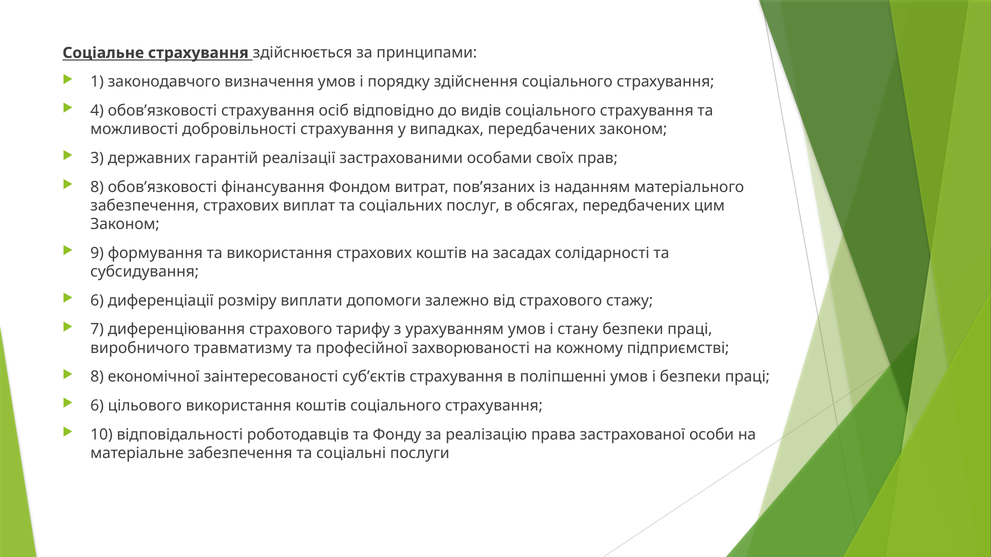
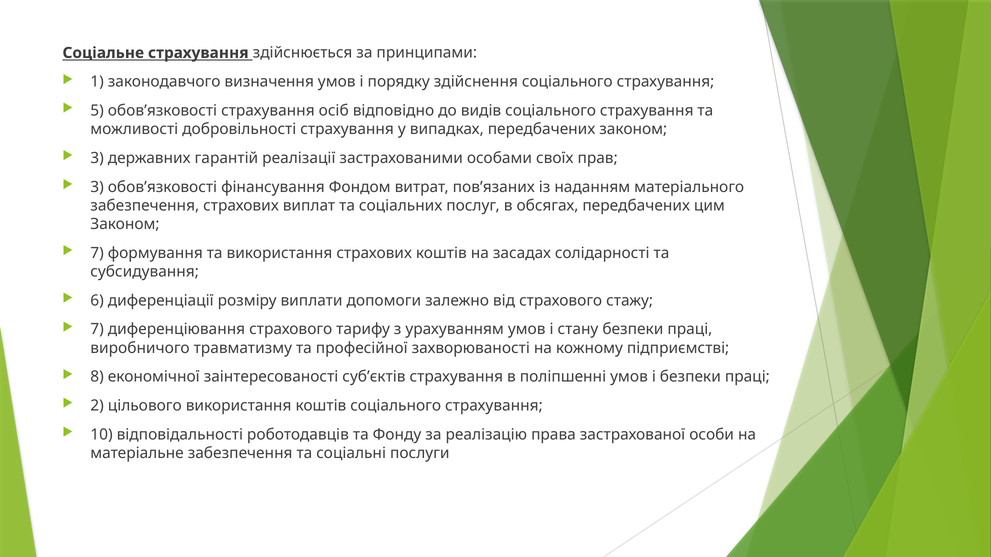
4: 4 -> 5 (97, 111)
8: 8 -> 3 (97, 187)
9: 9 -> 7 (97, 253)
6: 6 -> 2 (97, 406)
